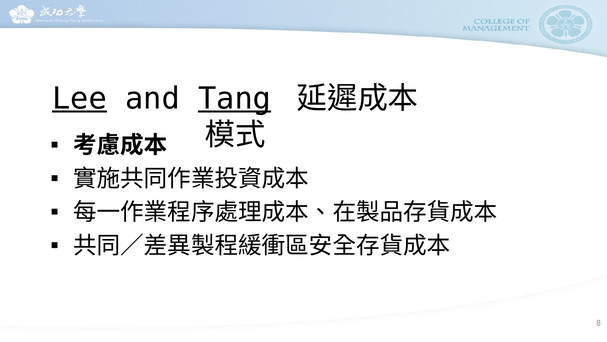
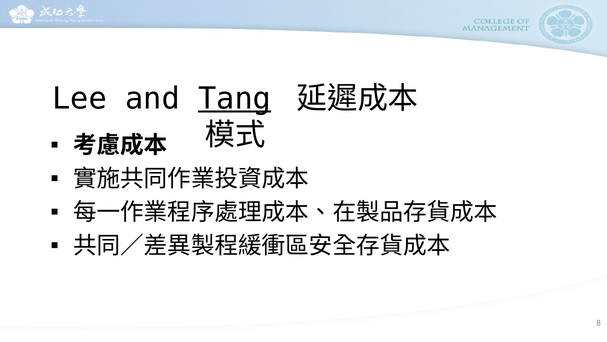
Lee underline: present -> none (80, 98)
